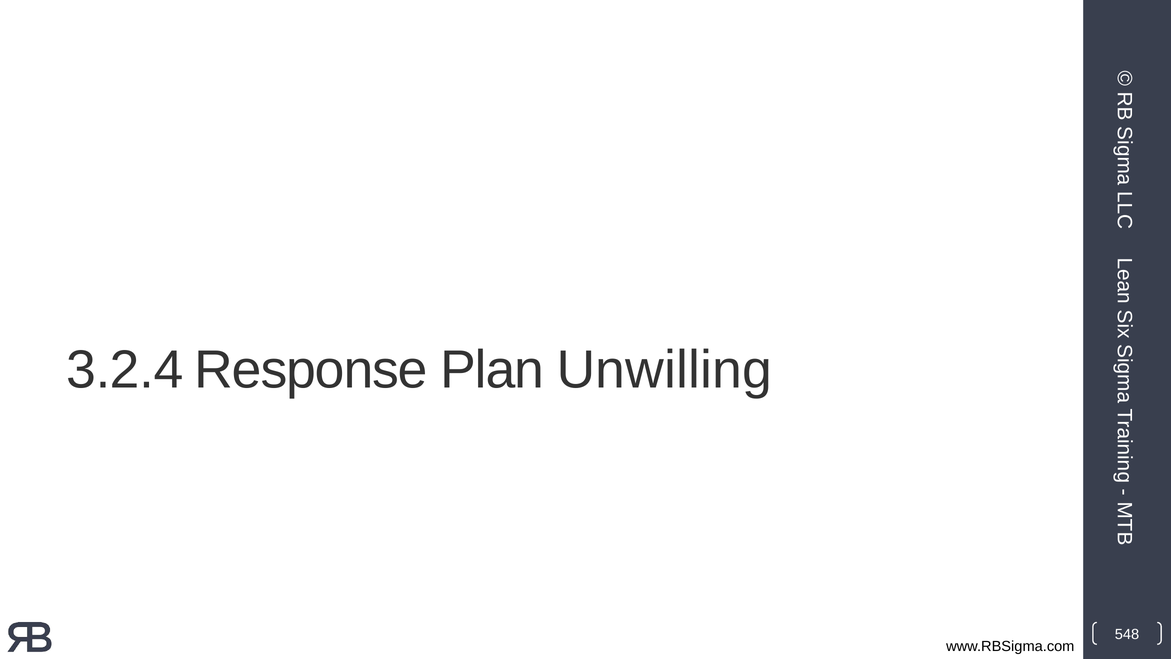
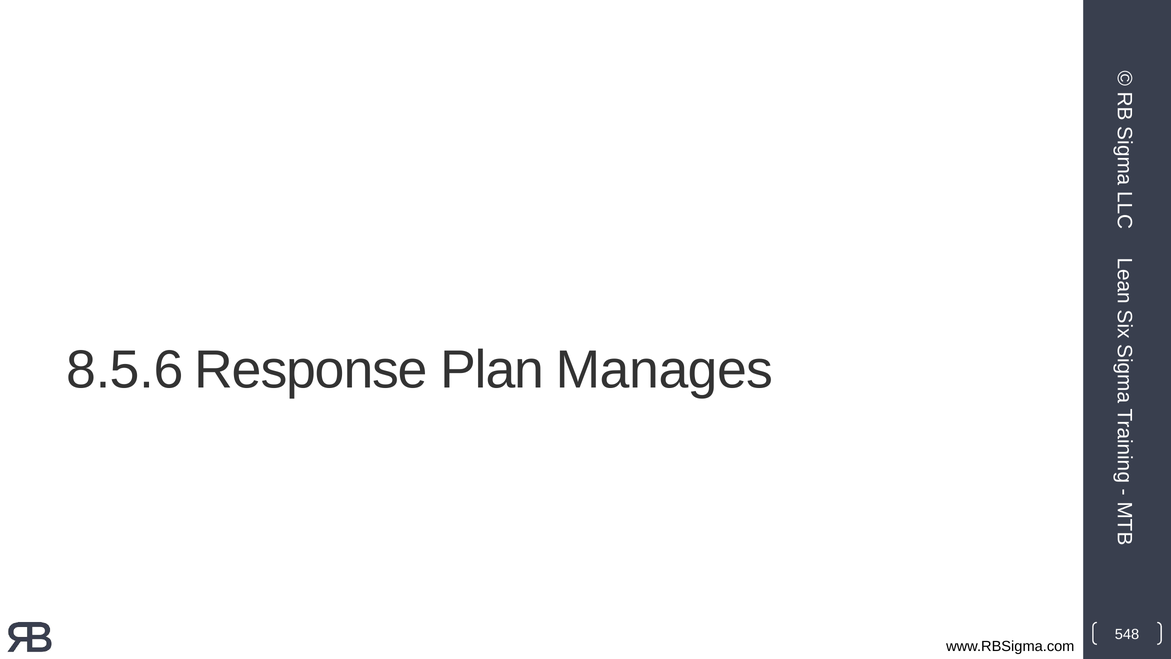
3.2.4: 3.2.4 -> 8.5.6 (125, 370)
Unwilling: Unwilling -> Manages (665, 370)
